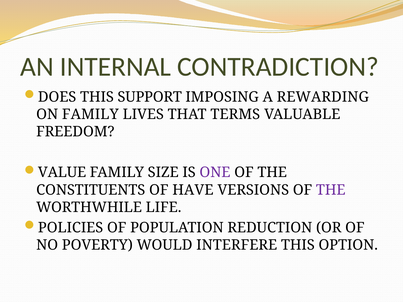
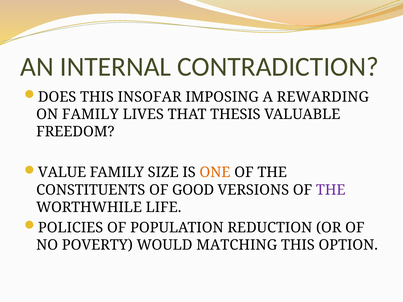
SUPPORT: SUPPORT -> INSOFAR (150, 97)
TERMS: TERMS -> THESIS (235, 114)
ONE colour: purple -> orange (215, 173)
HAVE: HAVE -> GOOD (193, 190)
INTERFERE: INTERFERE -> MATCHING (237, 245)
